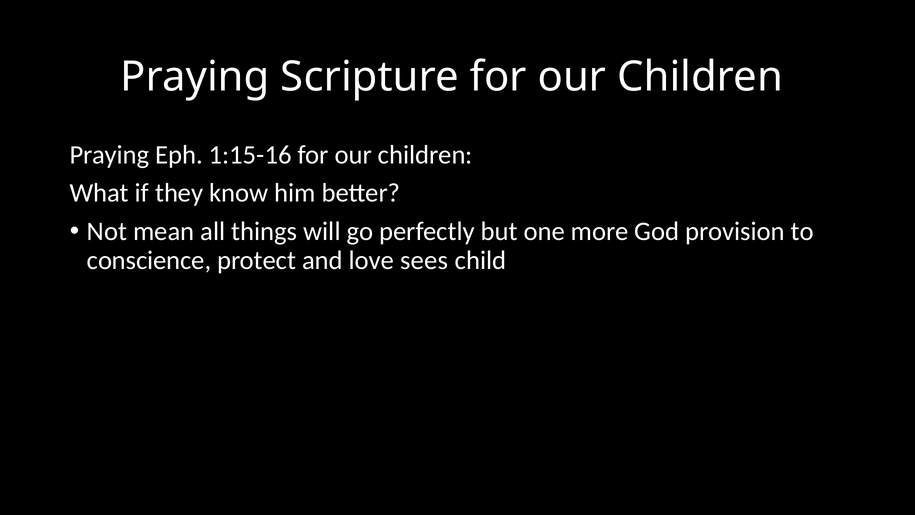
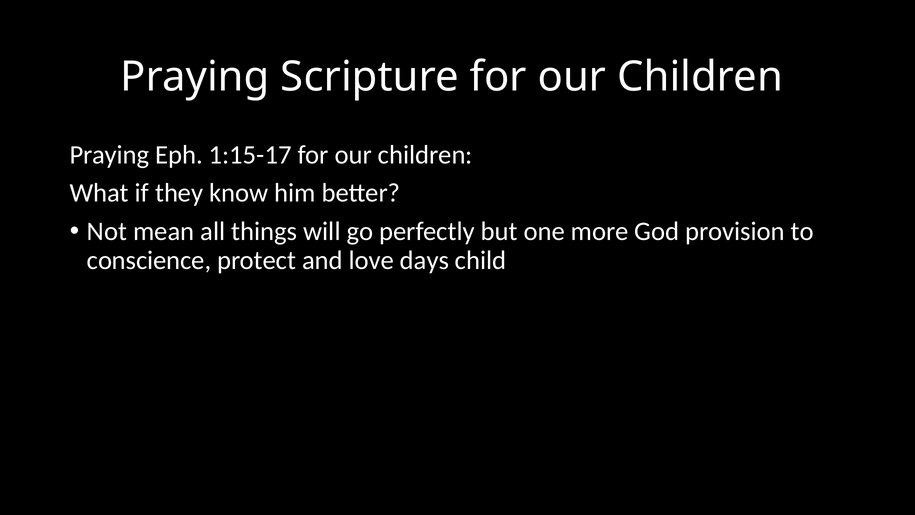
1:15-16: 1:15-16 -> 1:15-17 (250, 155)
sees: sees -> days (424, 260)
